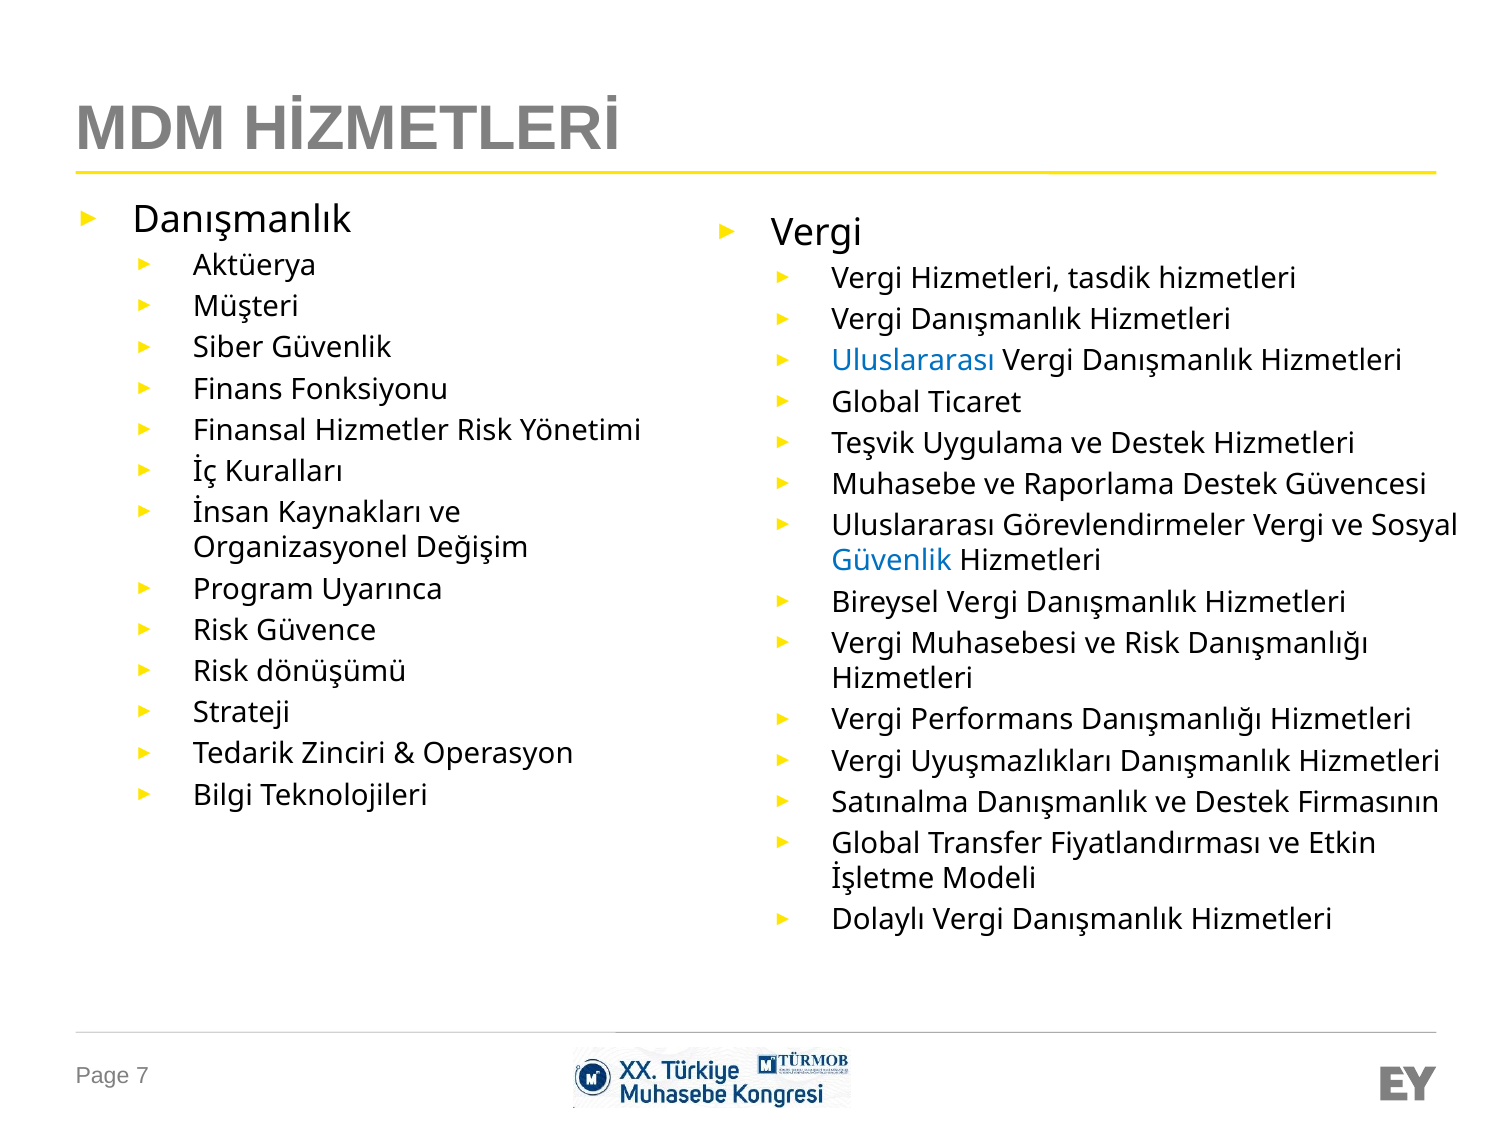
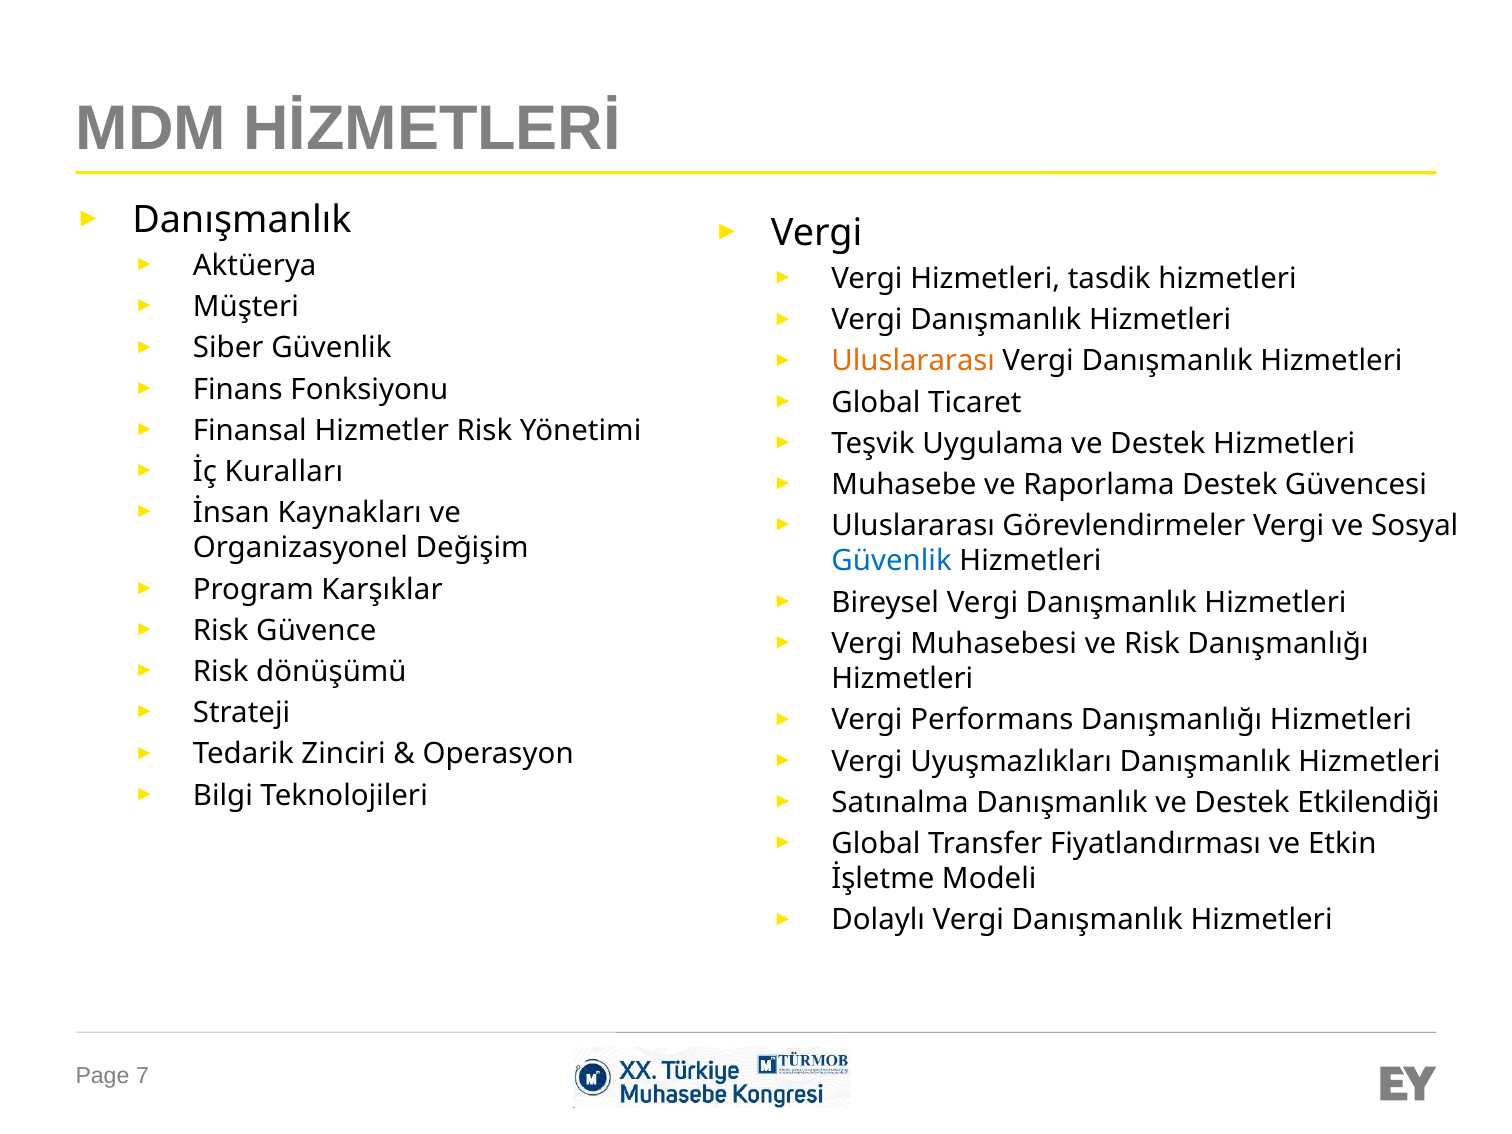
Uluslararası colour: blue -> orange (913, 361)
Uyarınca: Uyarınca -> Karşıklar (382, 589)
Firmasının: Firmasının -> Etkilendiği (1368, 803)
